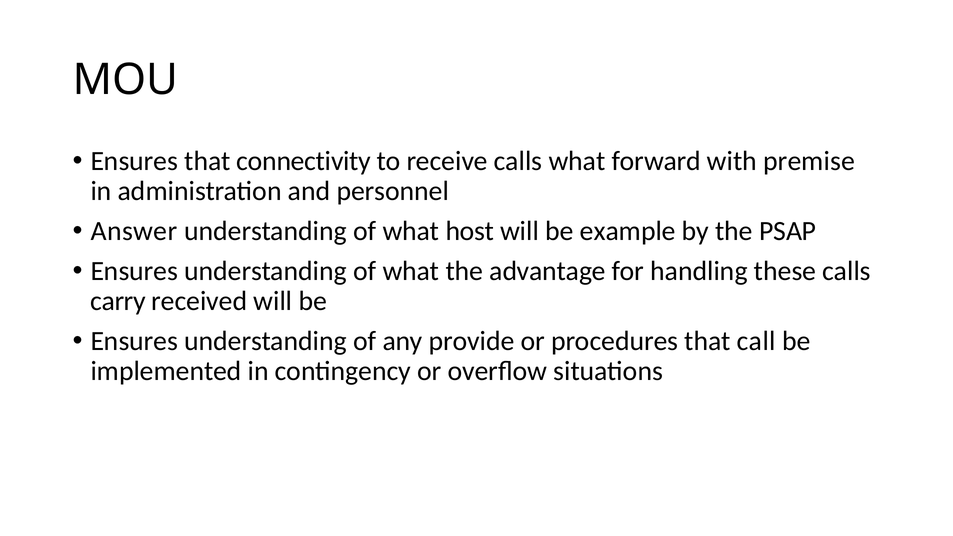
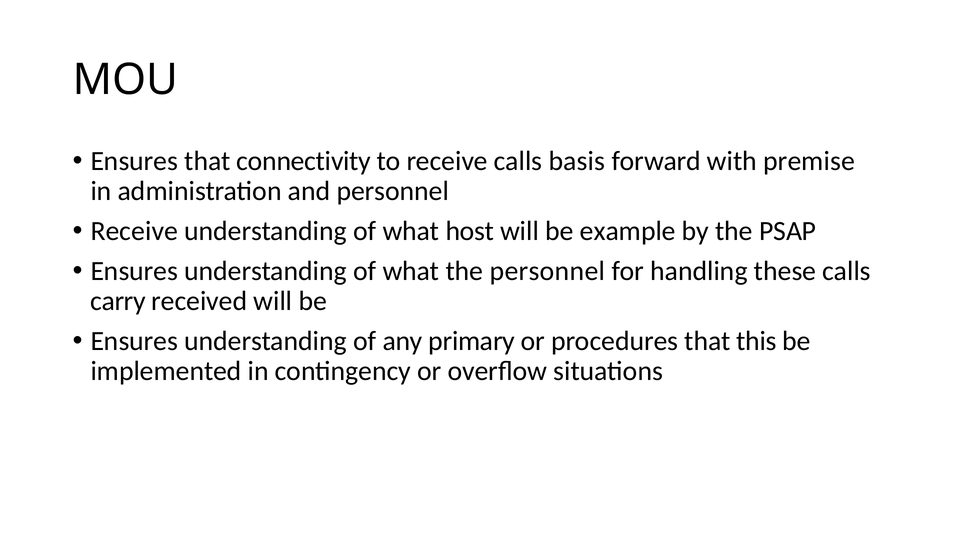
calls what: what -> basis (577, 161)
Answer: Answer -> Receive (134, 231)
the advantage: advantage -> personnel (547, 271)
provide: provide -> primary (472, 341)
call: call -> this (756, 341)
